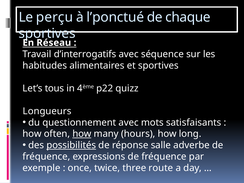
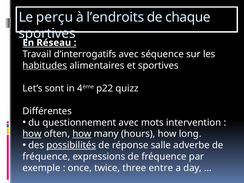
l’ponctué: l’ponctué -> l’endroits (115, 17)
habitudes underline: none -> present (45, 66)
tous: tous -> sont (54, 88)
Longueurs: Longueurs -> Différentes (47, 111)
satisfaisants: satisfaisants -> intervention (194, 122)
how underline: none -> present (32, 134)
route: route -> entre (161, 168)
